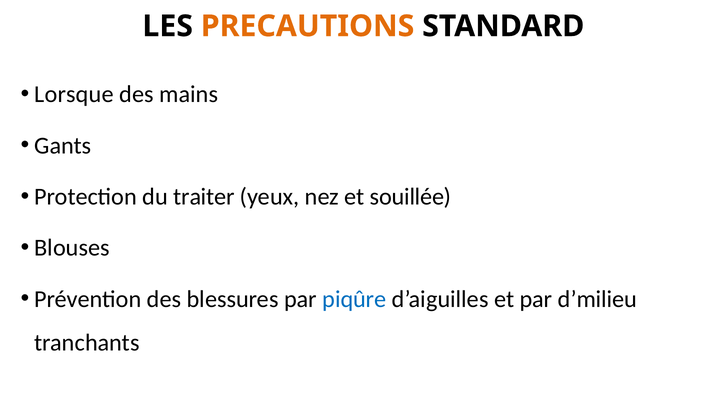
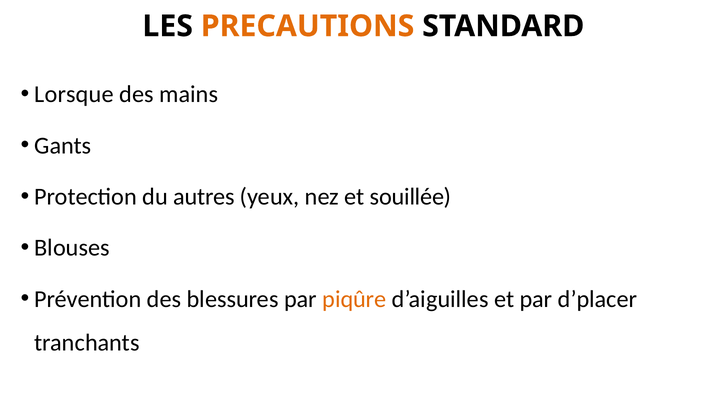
traiter: traiter -> autres (204, 197)
piqûre colour: blue -> orange (354, 300)
d’milieu: d’milieu -> d’placer (598, 300)
